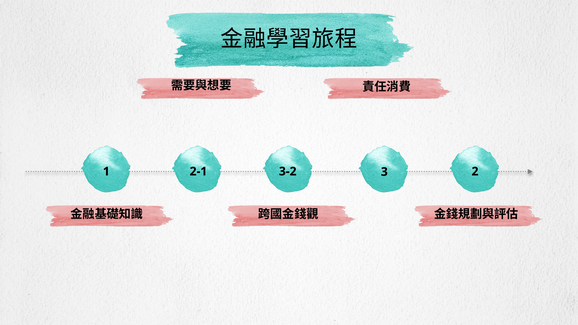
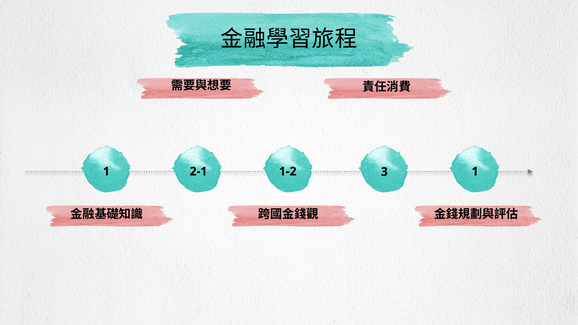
3-2: 3-2 -> 1-2 (288, 172)
3 2: 2 -> 1 (475, 172)
